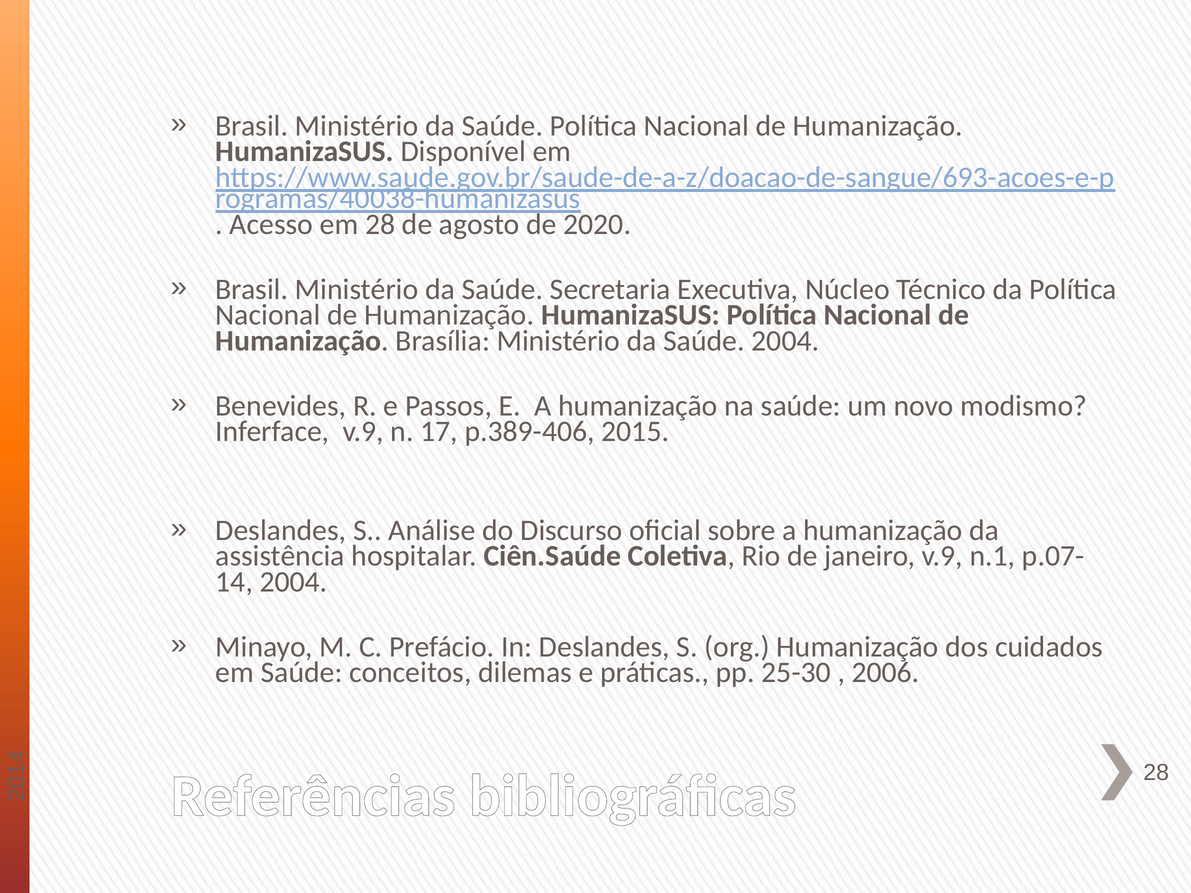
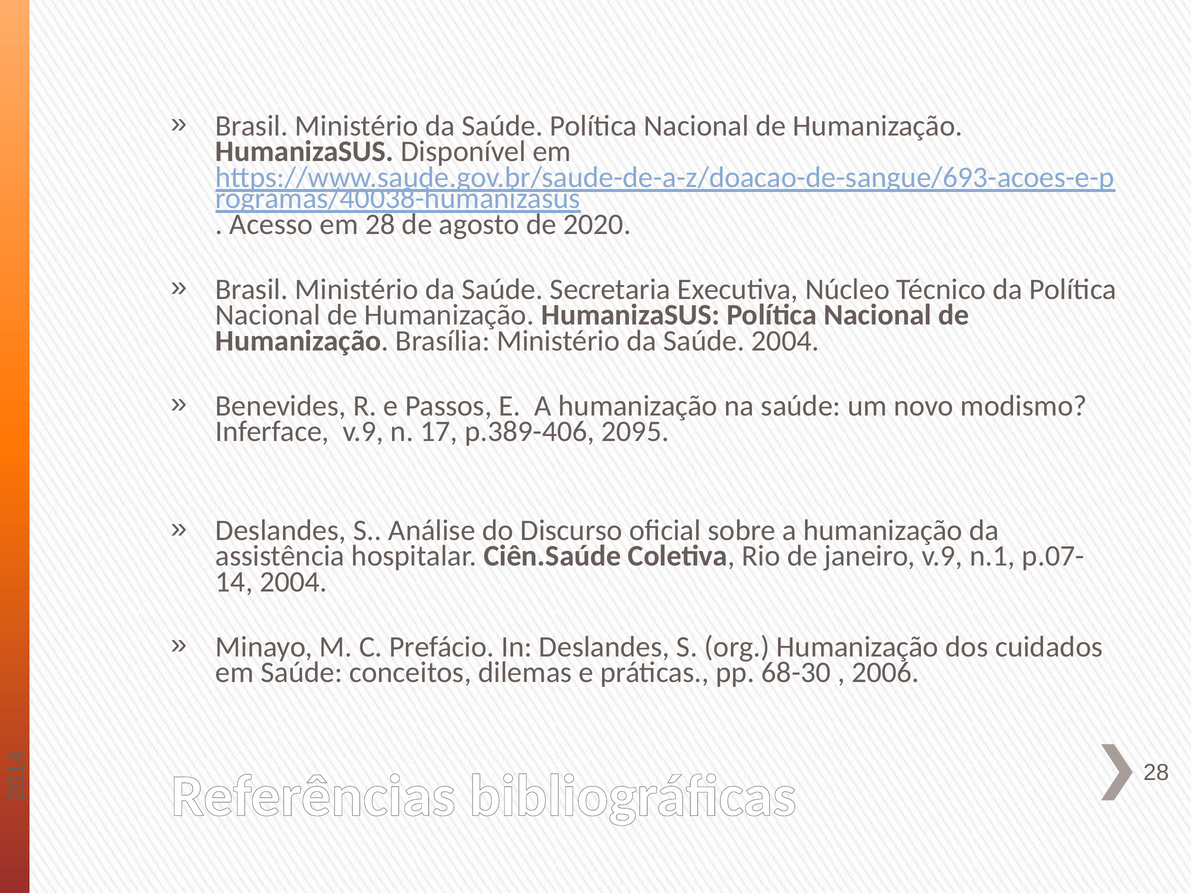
2015: 2015 -> 2095 (635, 432)
25-30: 25-30 -> 68-30 (796, 673)
